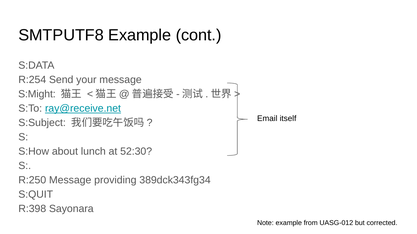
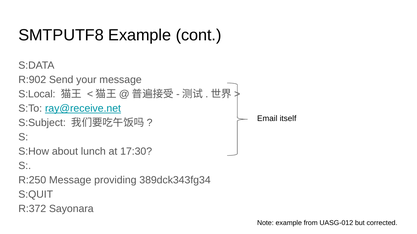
R:254: R:254 -> R:902 (32, 80)
S:Might: S:Might -> S:Local (37, 94)
52:30: 52:30 -> 17:30 (136, 152)
R:398: R:398 -> R:372 (32, 209)
